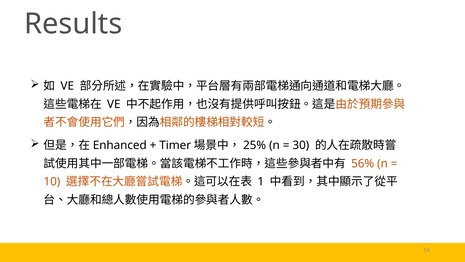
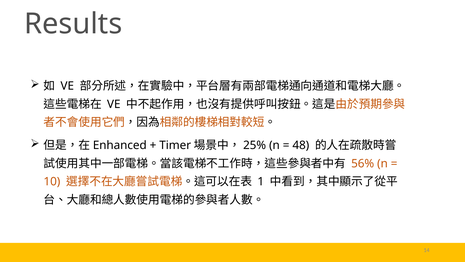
30: 30 -> 48 (301, 145)
